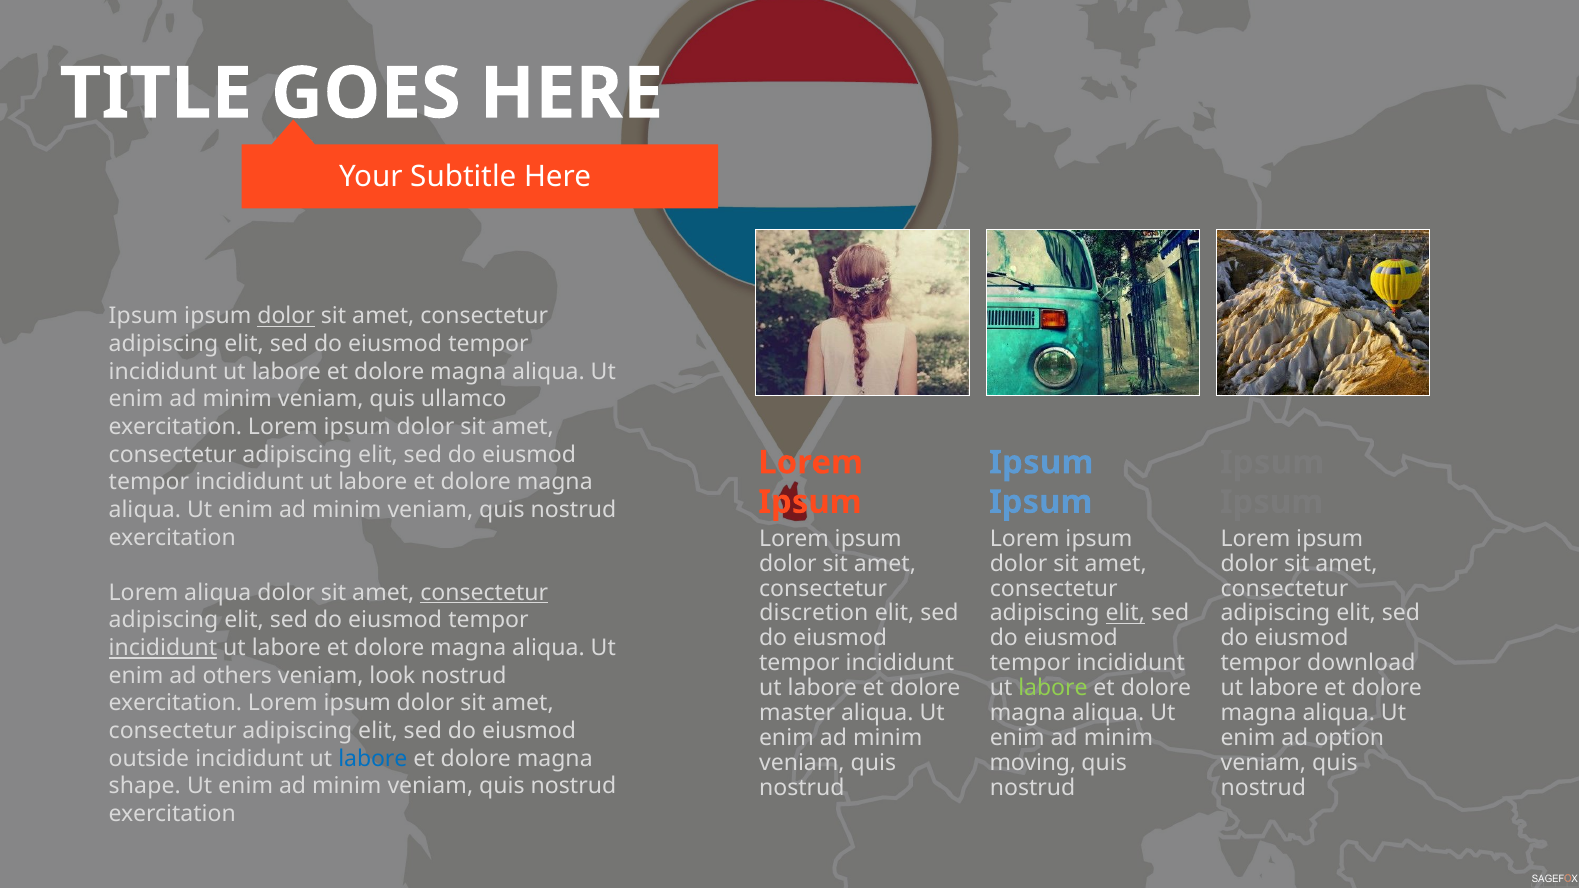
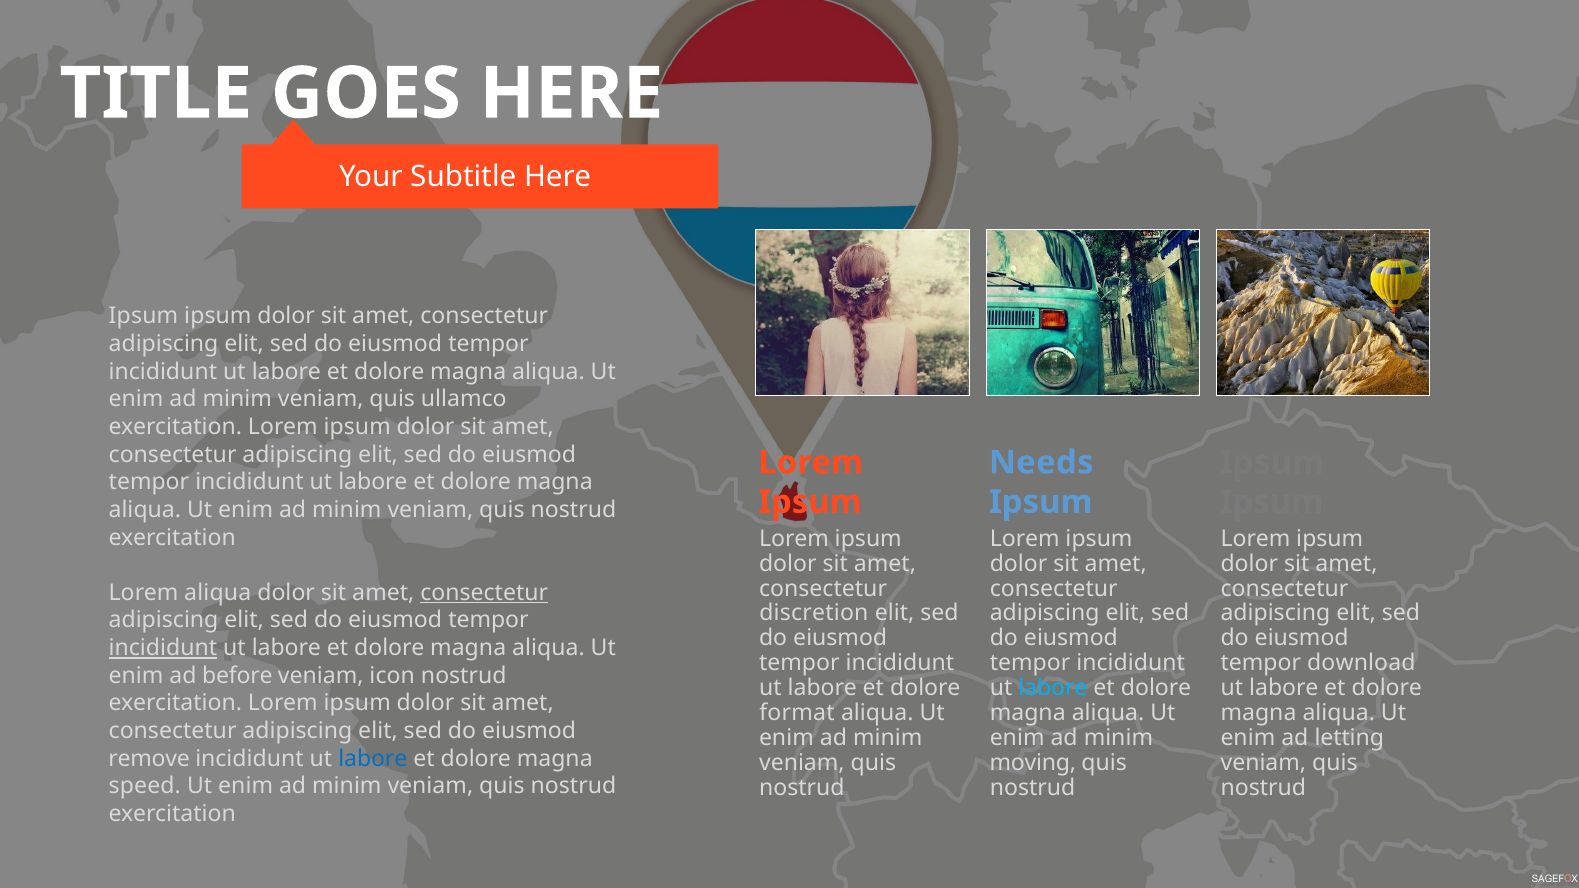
dolor underline: present -> none (286, 316)
Ipsum: Ipsum -> Needs (1041, 463)
elit underline: present -> none (1125, 613)
others: others -> before (237, 676)
look: look -> icon (392, 676)
labore colour: light green -> light blue (1053, 688)
master: master -> format (797, 713)
option: option -> letting (1349, 738)
outside: outside -> remove (149, 759)
shape: shape -> speed (145, 786)
